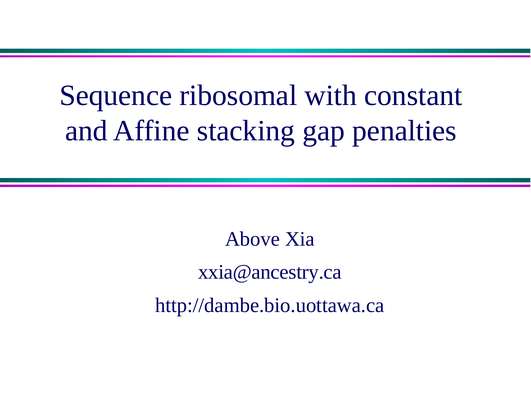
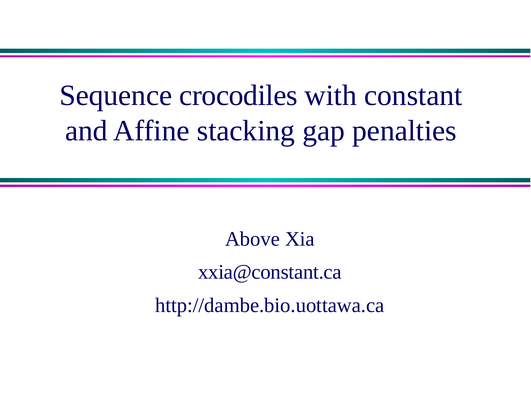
ribosomal: ribosomal -> crocodiles (239, 95)
xxia@ancestry.ca: xxia@ancestry.ca -> xxia@constant.ca (270, 272)
